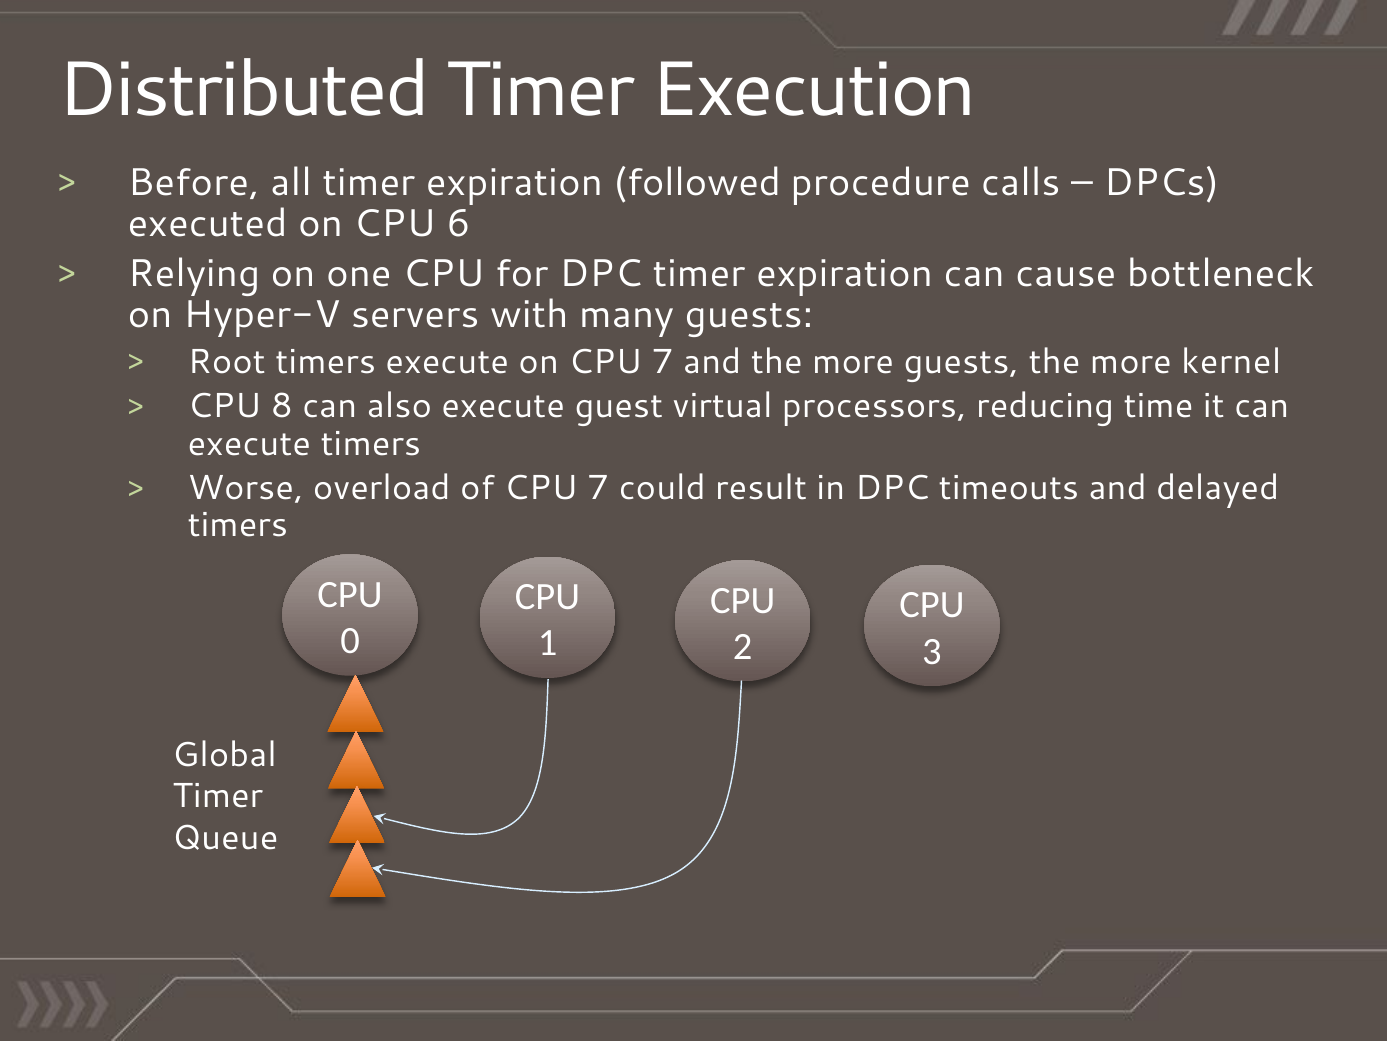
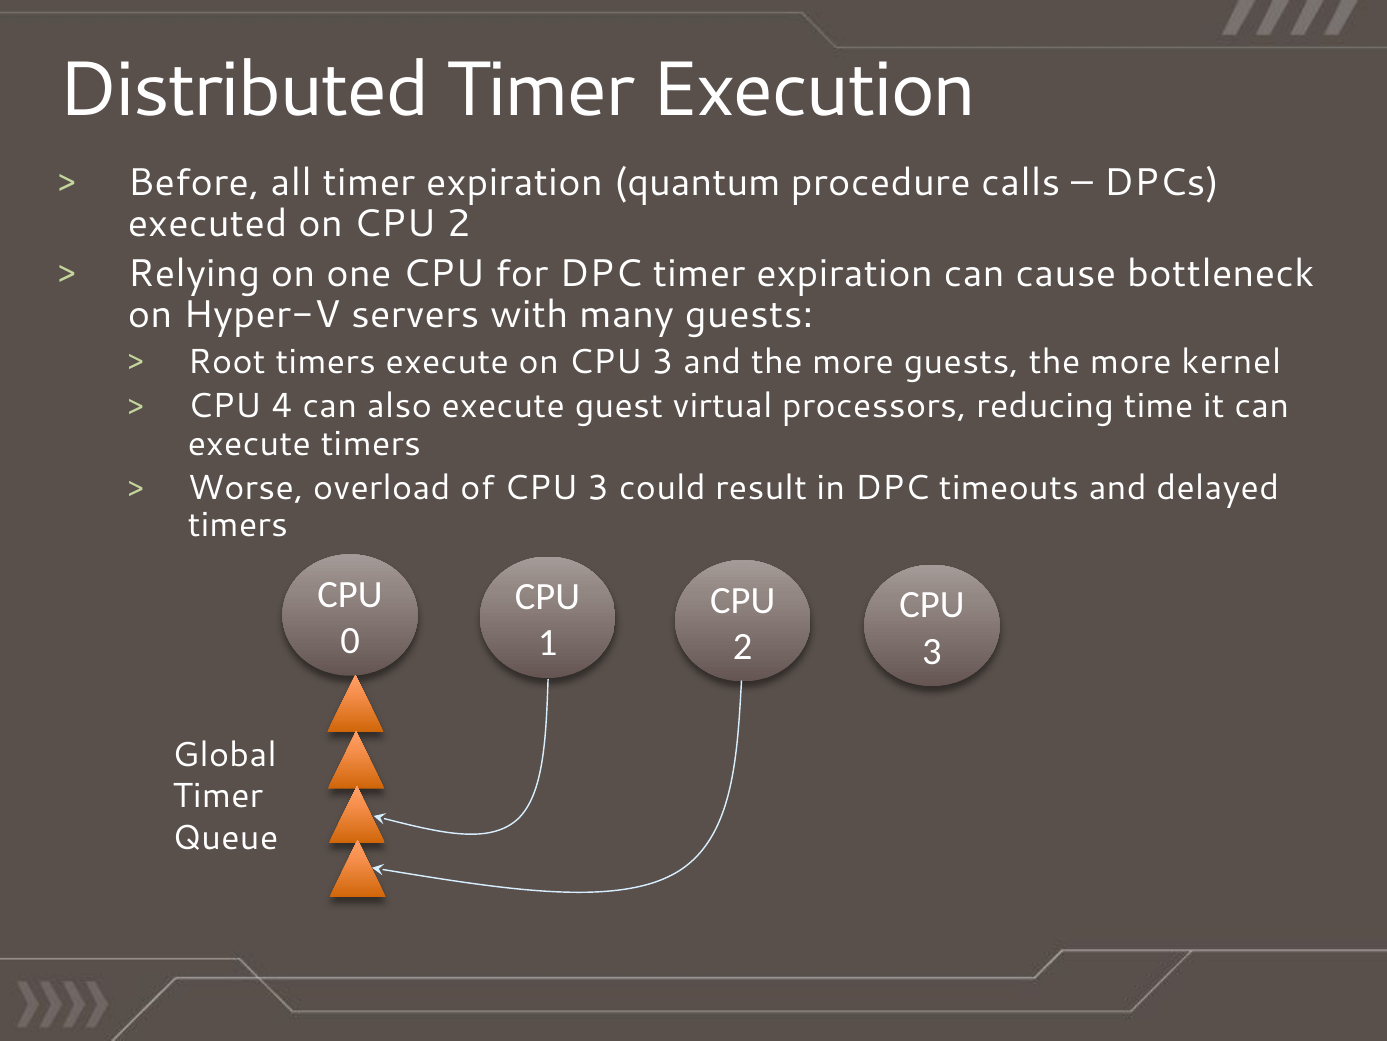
followed: followed -> quantum (697, 182)
on CPU 6: 6 -> 2 (459, 224)
on CPU 7: 7 -> 3 (663, 361)
8: 8 -> 4 (282, 406)
of CPU 7: 7 -> 3 (598, 488)
